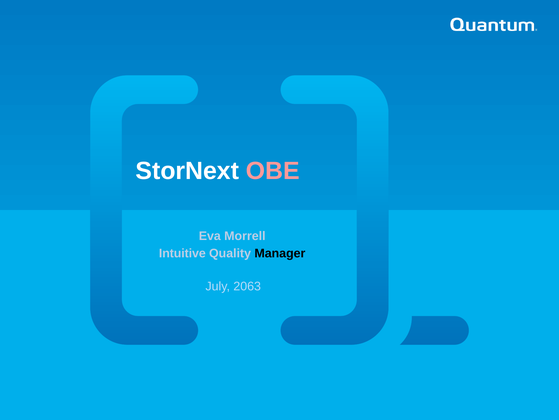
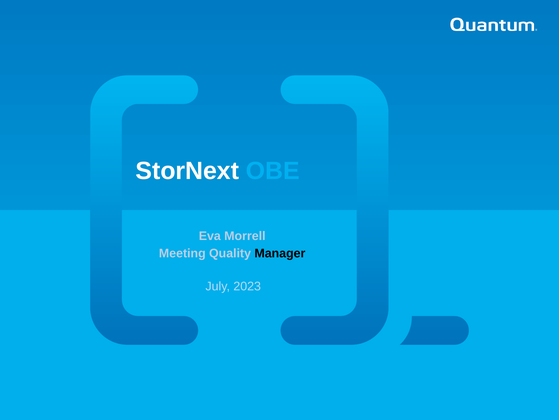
OBE colour: pink -> light blue (273, 171)
Intuitive: Intuitive -> Meeting (182, 253)
2063: 2063 -> 2023 (247, 286)
